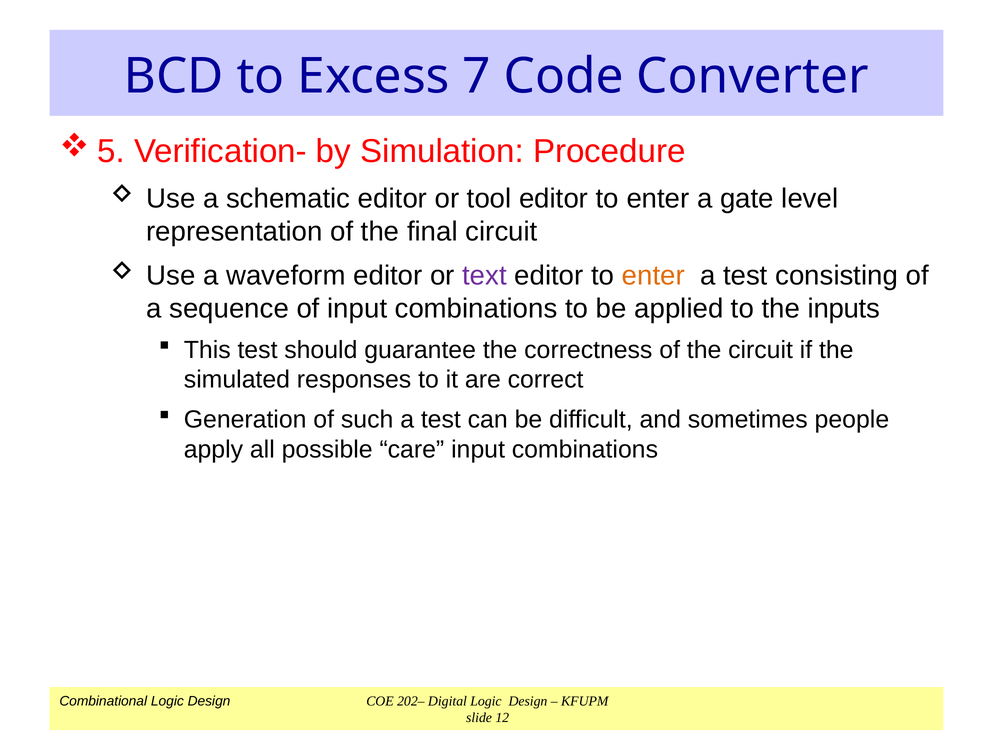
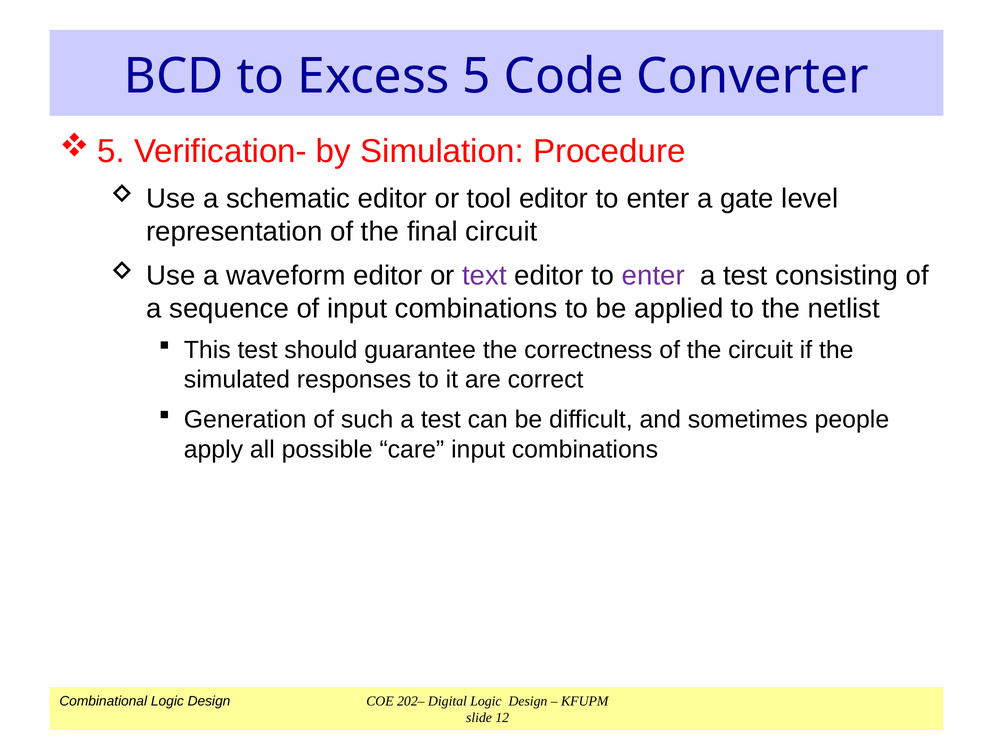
7: 7 -> 5 (477, 76)
enter colour: orange -> purple (653, 276)
inputs: inputs -> netlist (844, 309)
